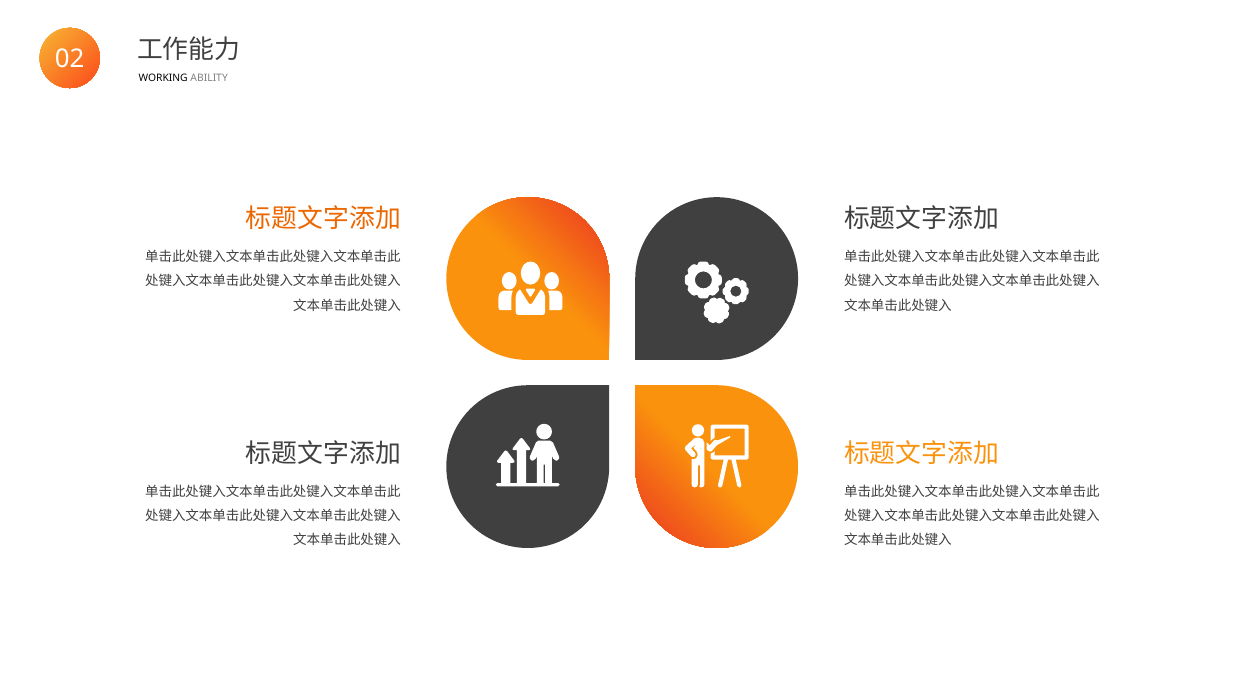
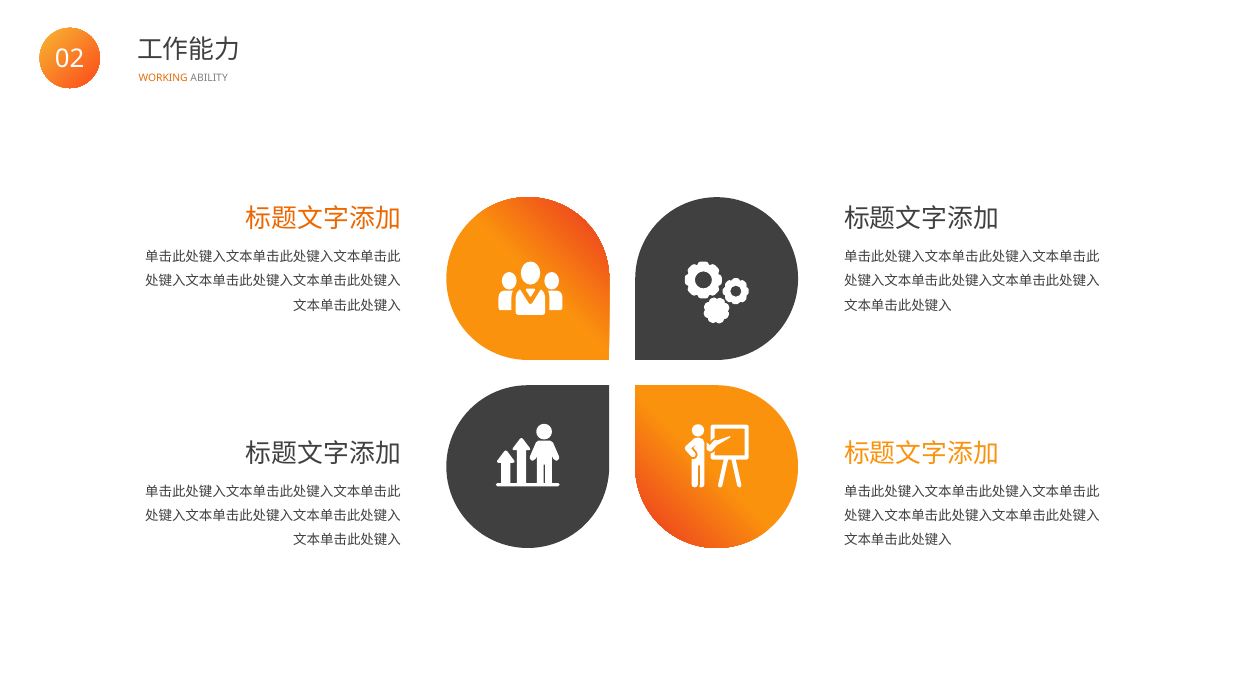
WORKING colour: black -> orange (163, 79)
